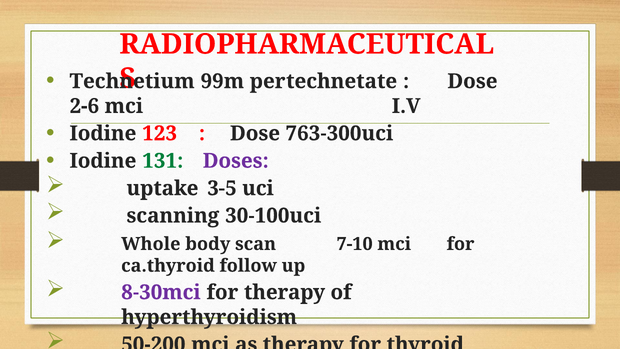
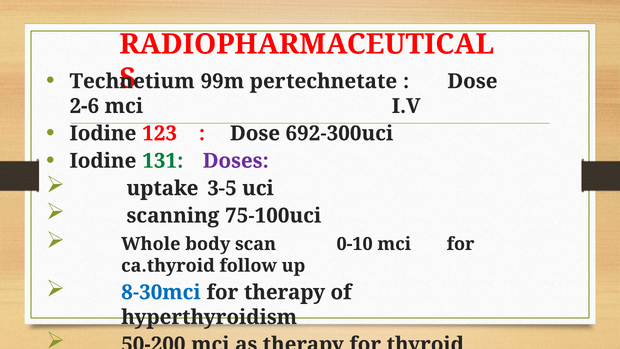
763-300uci: 763-300uci -> 692-300uci (339, 133)
30-100uci: 30-100uci -> 75-100uci (273, 216)
7-10: 7-10 -> 0-10 (355, 244)
8-30mci colour: purple -> blue (161, 292)
